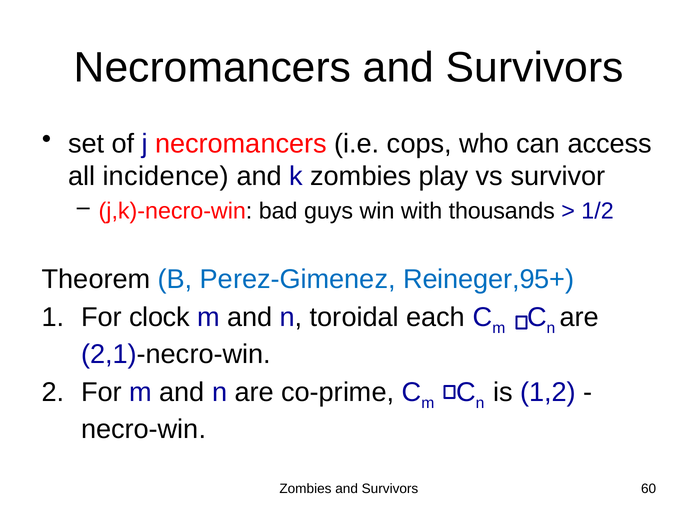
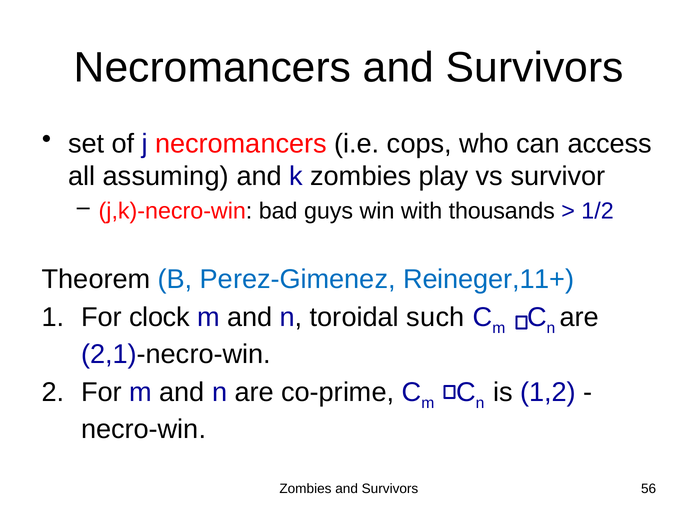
incidence: incidence -> assuming (166, 176)
Reineger,95+: Reineger,95+ -> Reineger,11+ (489, 280)
each: each -> such (435, 318)
60: 60 -> 56 (649, 489)
